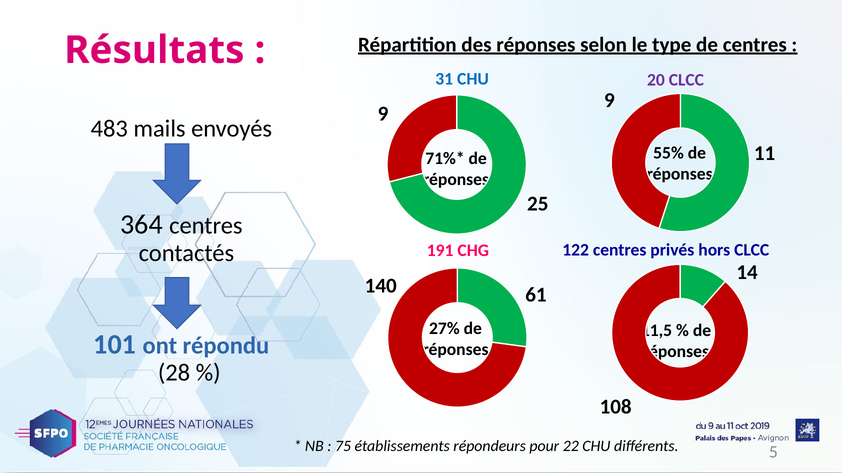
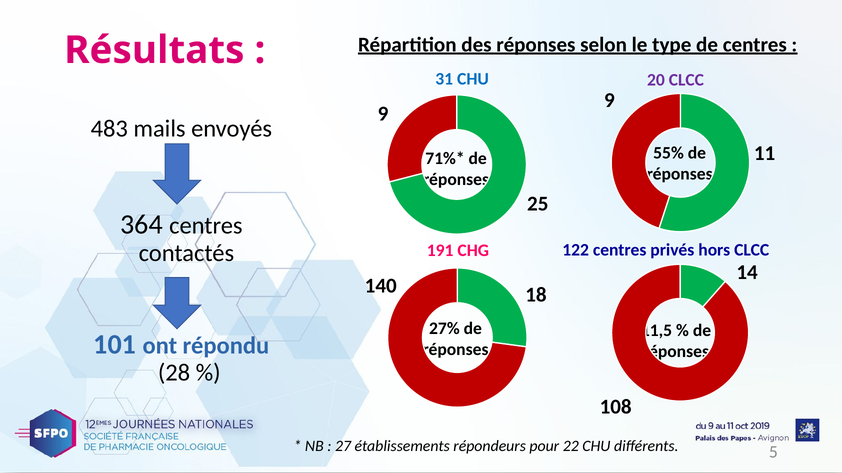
61: 61 -> 18 (536, 295)
75: 75 -> 27 (343, 446)
